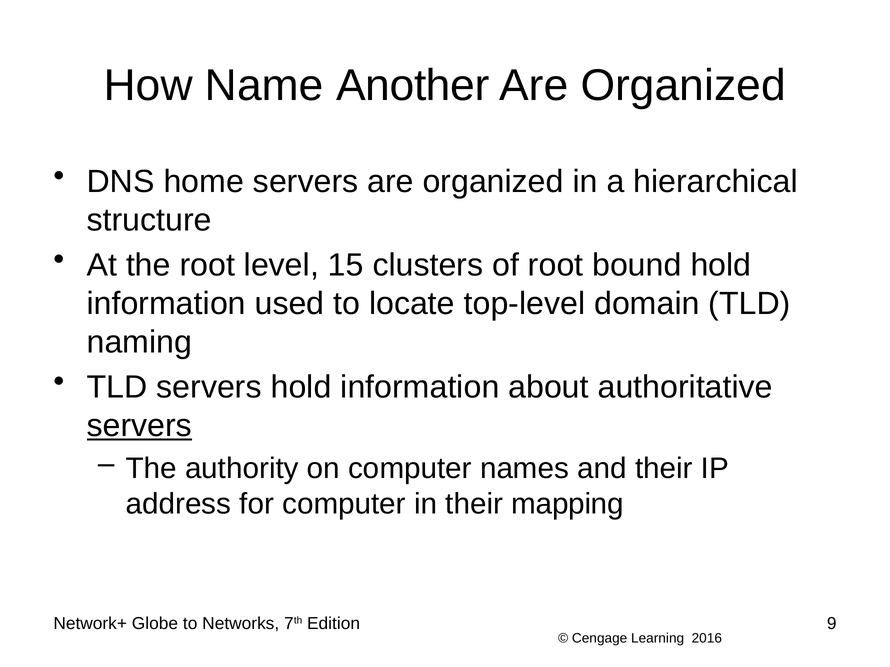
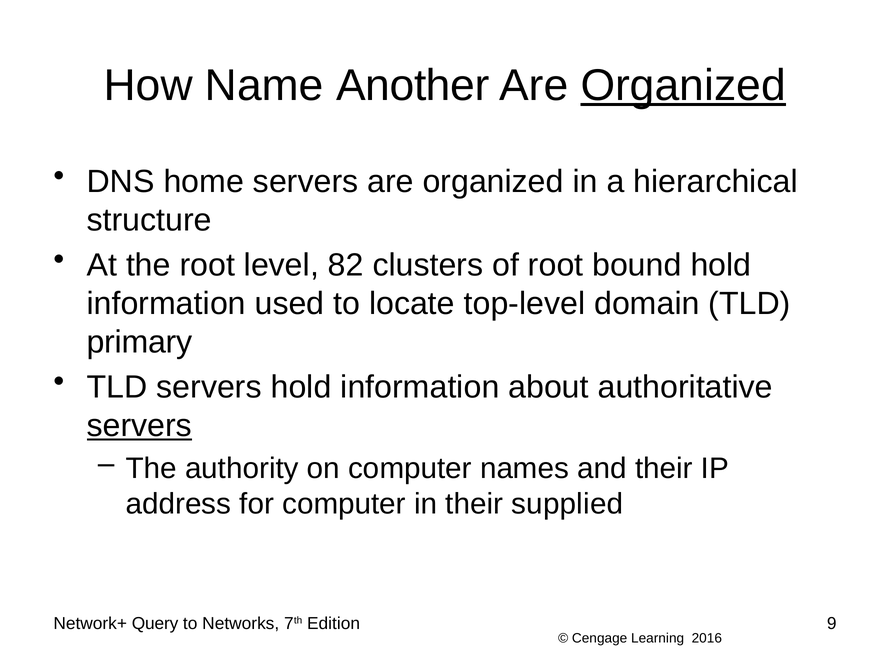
Organized underline: none -> present (683, 85)
15: 15 -> 82 (346, 265)
naming: naming -> primary (140, 342)
mapping: mapping -> supplied (567, 504)
Globe: Globe -> Query (155, 624)
